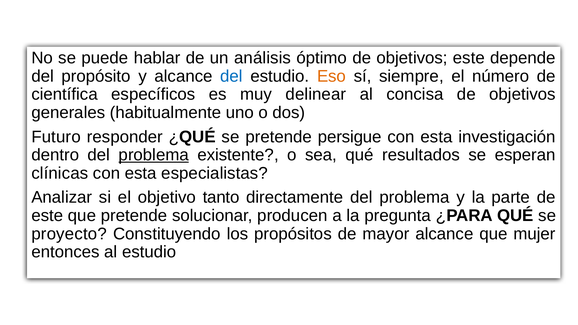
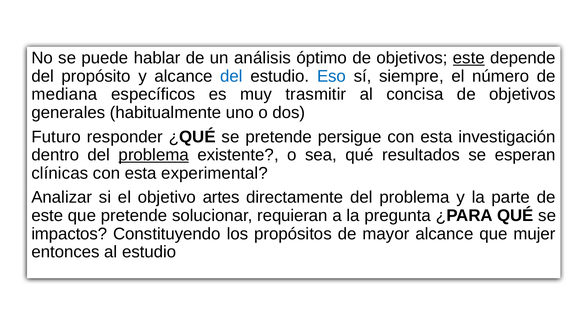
este underline: none -> present (469, 58)
Eso colour: orange -> blue (332, 76)
científica: científica -> mediana (64, 94)
delinear: delinear -> trasmitir (316, 94)
especialistas: especialistas -> experimental (215, 173)
tanto: tanto -> artes (221, 197)
producen: producen -> requieran (292, 216)
proyecto: proyecto -> impactos (69, 234)
